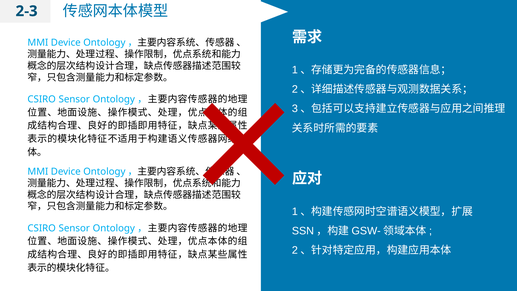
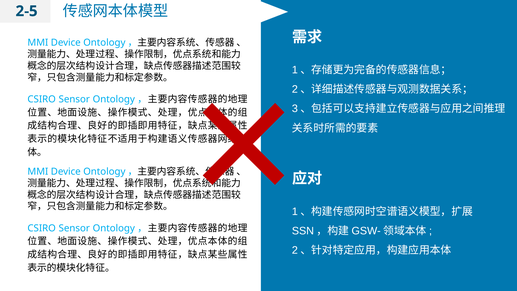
2-3: 2-3 -> 2-5 (27, 11)
